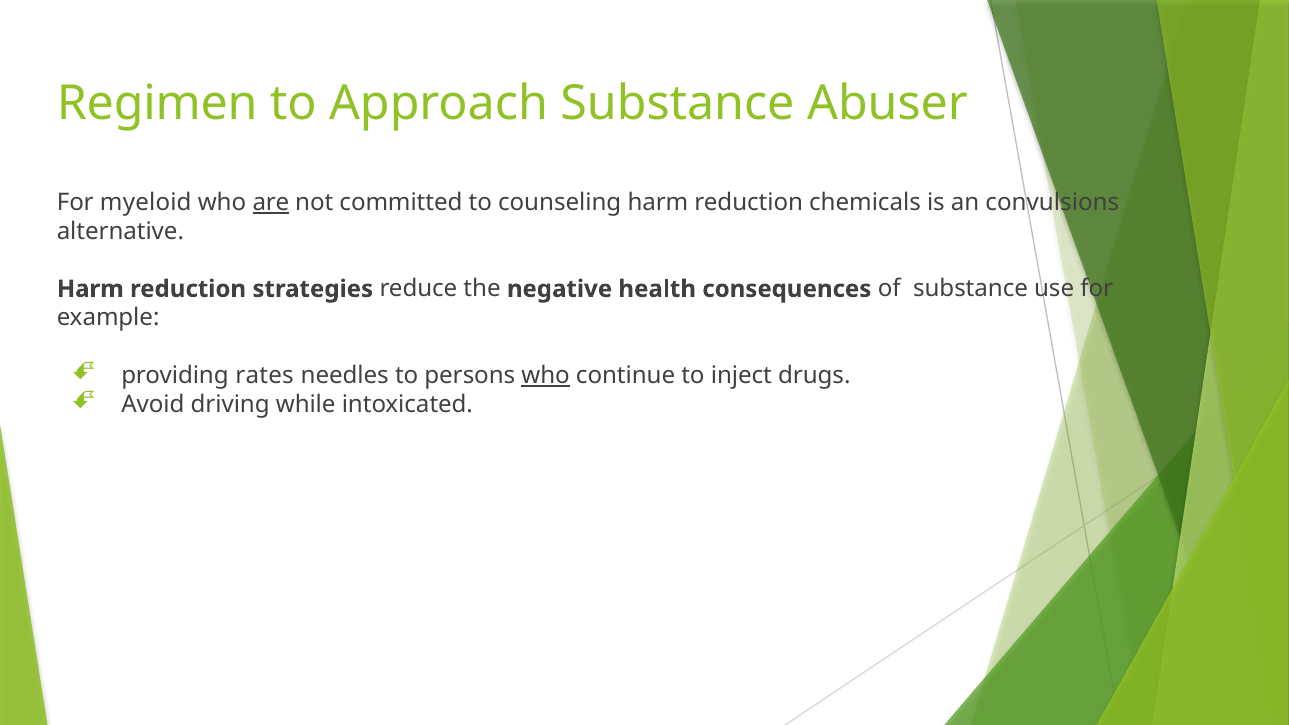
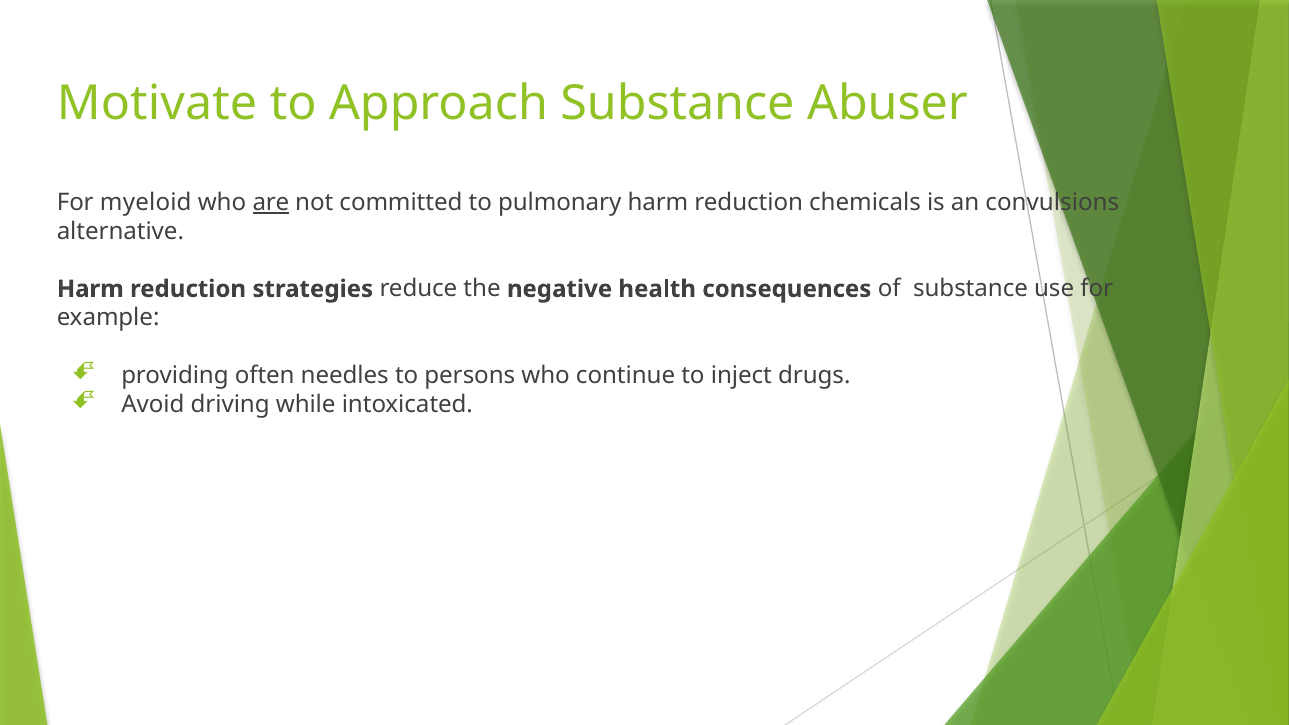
Regimen: Regimen -> Motivate (157, 103)
counseling: counseling -> pulmonary (560, 202)
rates: rates -> often (265, 376)
who underline: present -> none (546, 376)
